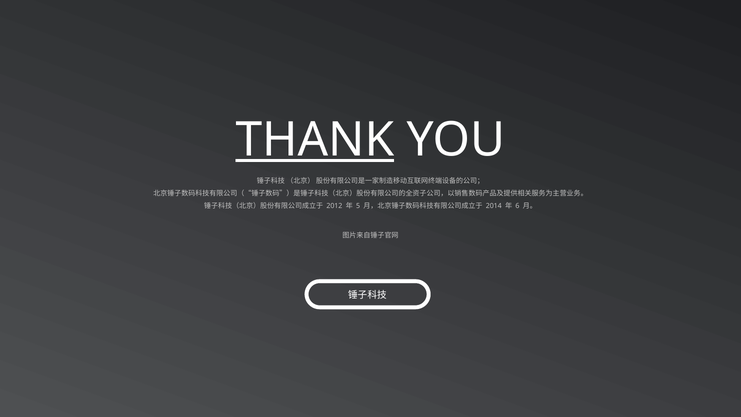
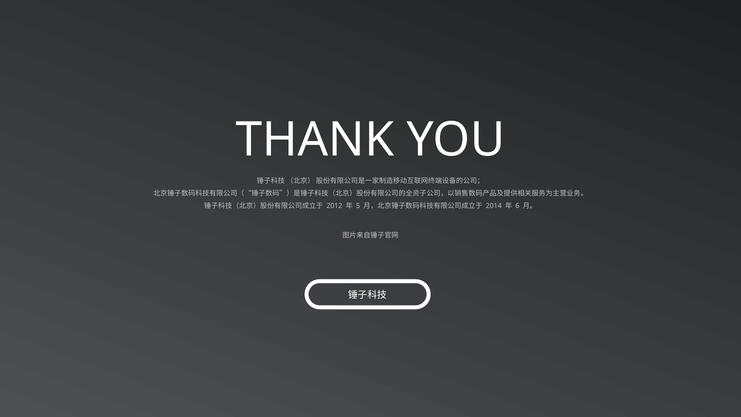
THANK underline: present -> none (315, 140)
